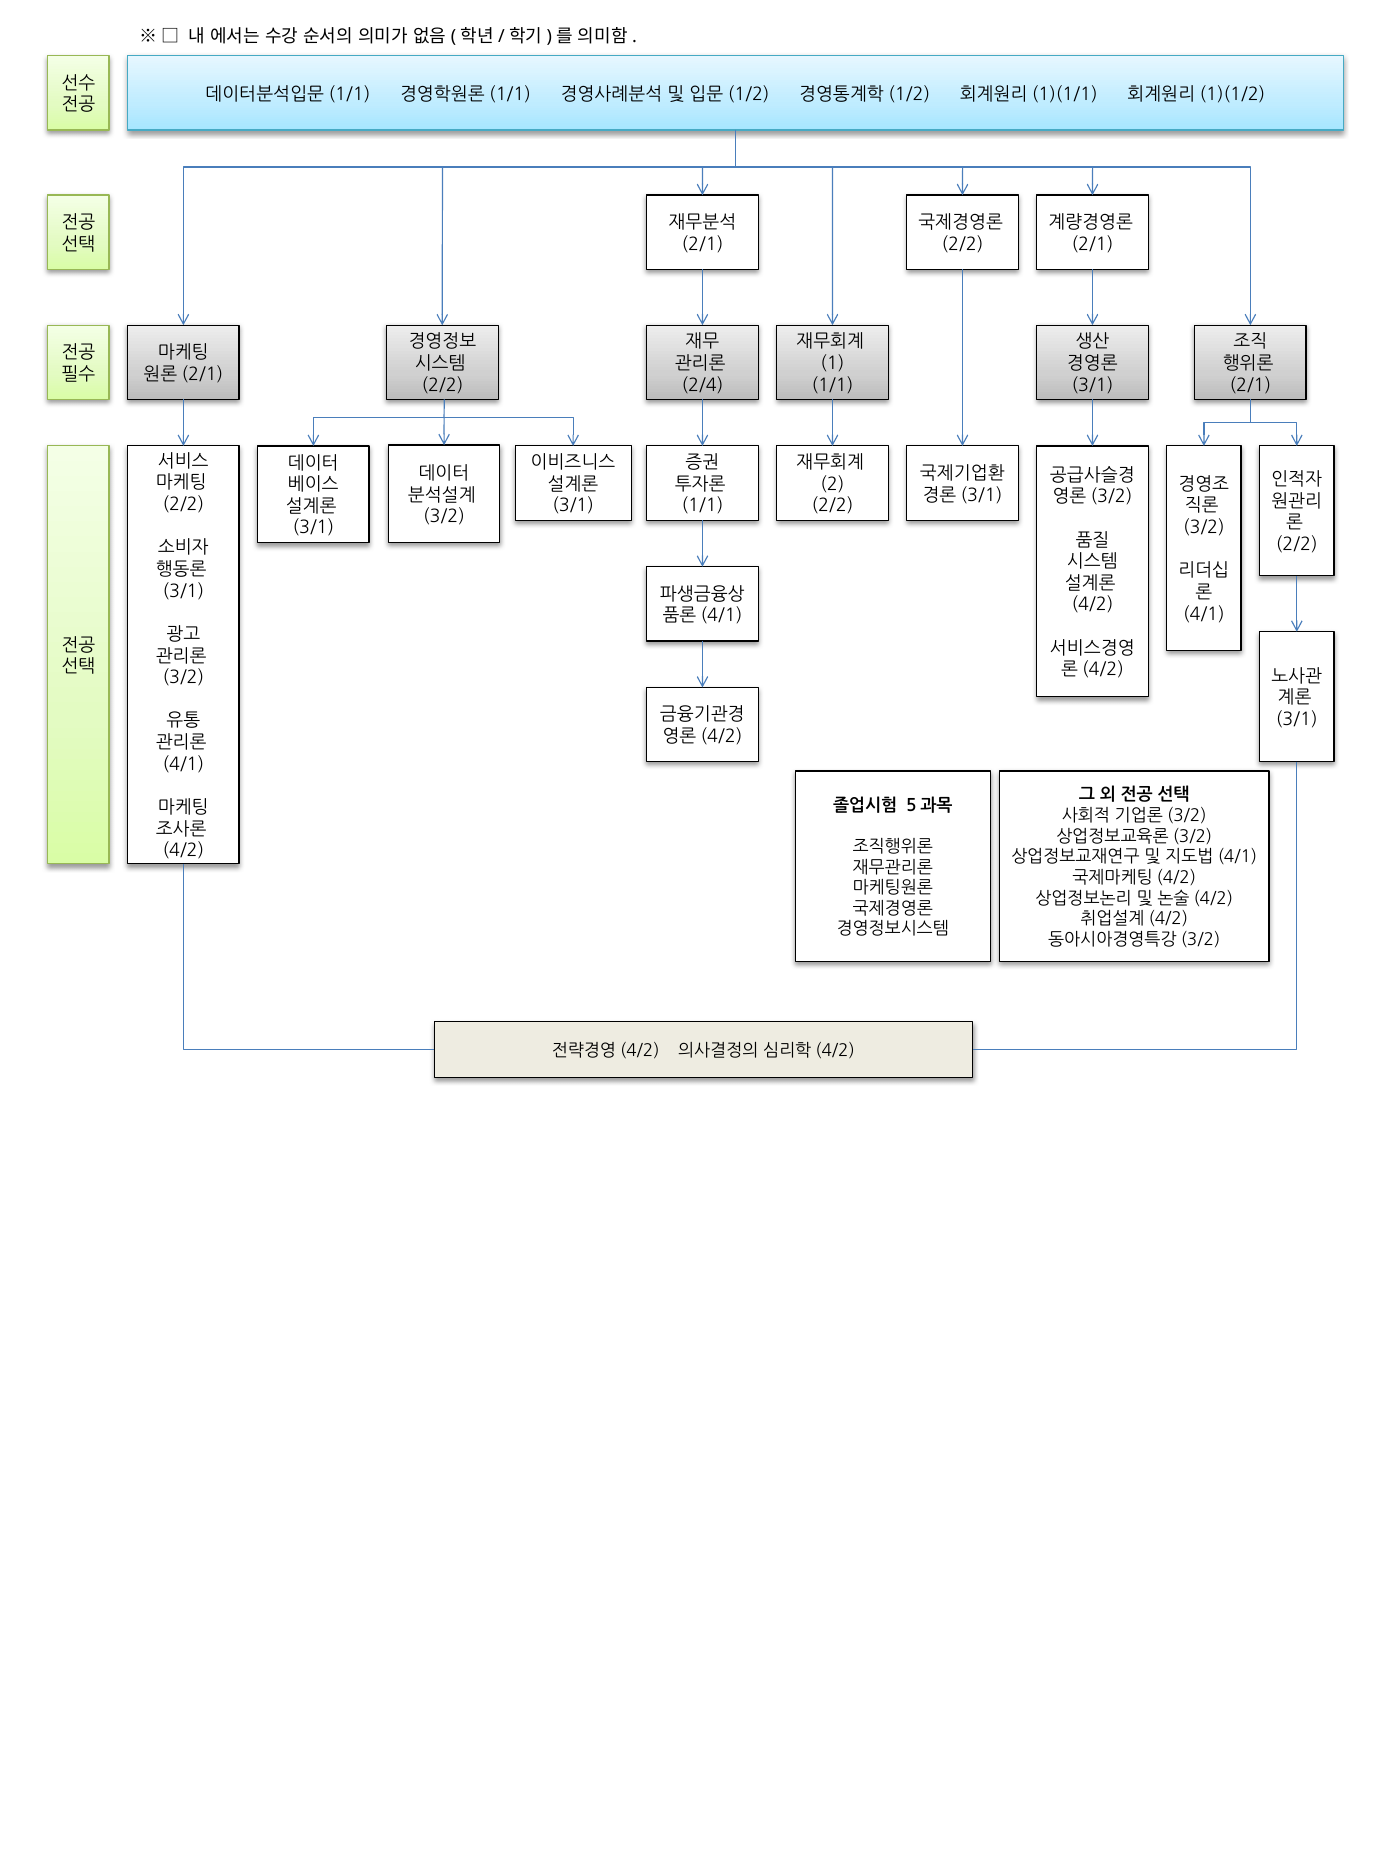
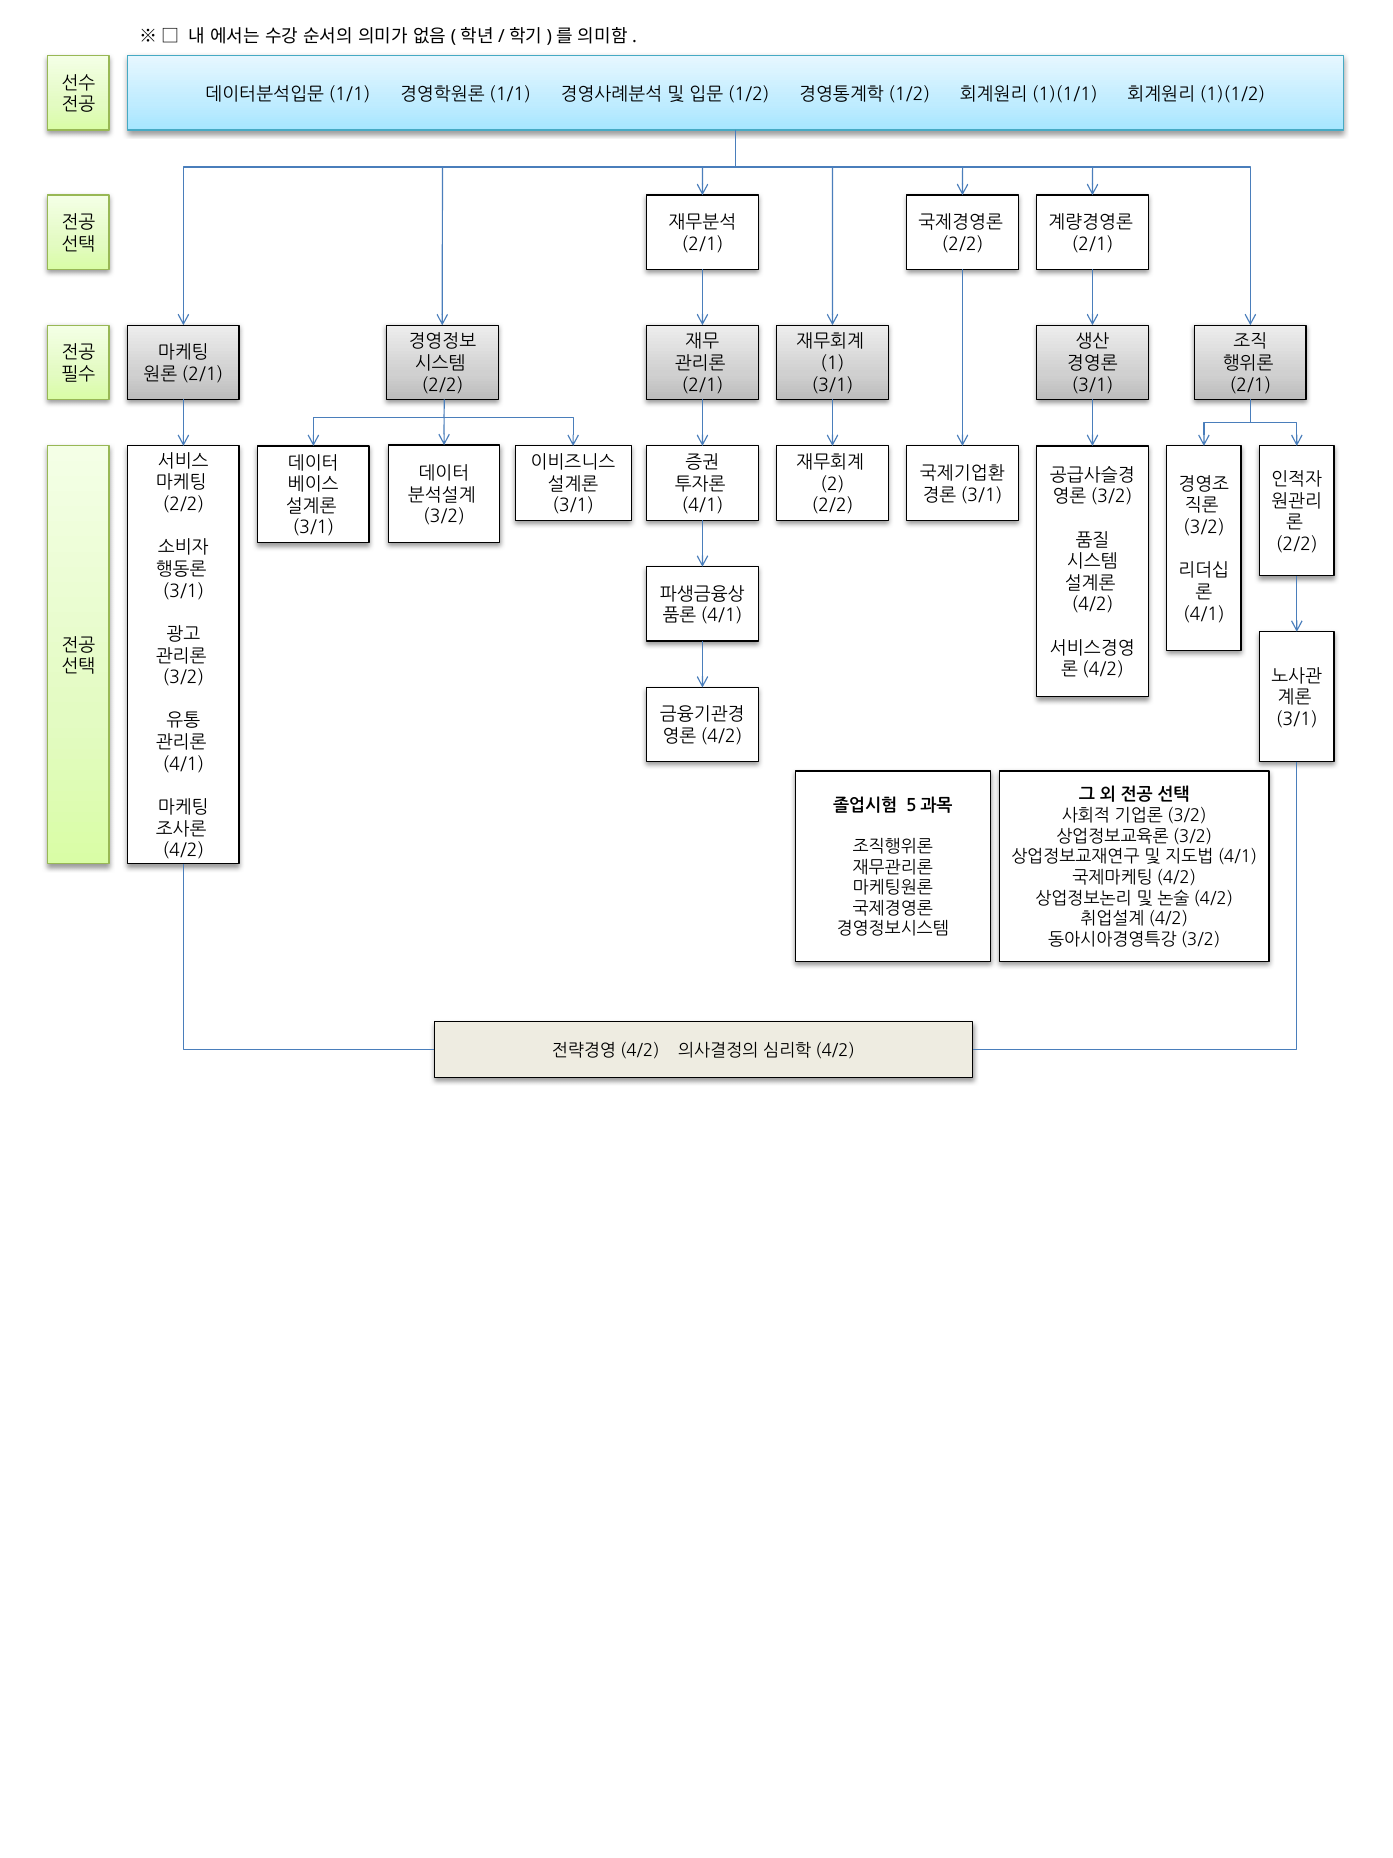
2/4: 2/4 -> 2/1 (702, 385)
1/1: 1/1 -> 3/1 (832, 385)
1/1: 1/1 -> 4/1 (702, 506)
